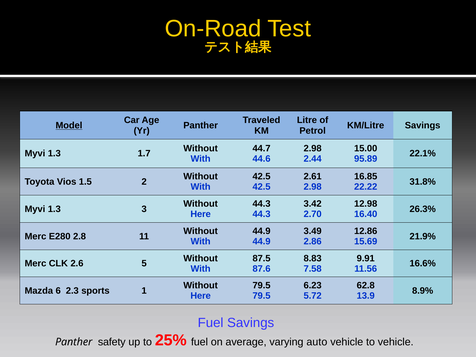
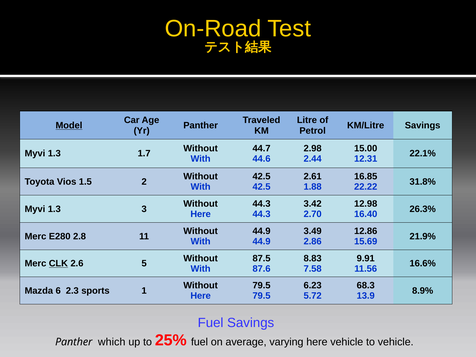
95.89: 95.89 -> 12.31 (366, 159)
2.98: 2.98 -> 1.88 (313, 187)
CLK underline: none -> present (58, 264)
62.8: 62.8 -> 68.3 (366, 285)
safety: safety -> which (112, 342)
varying auto: auto -> here (317, 342)
